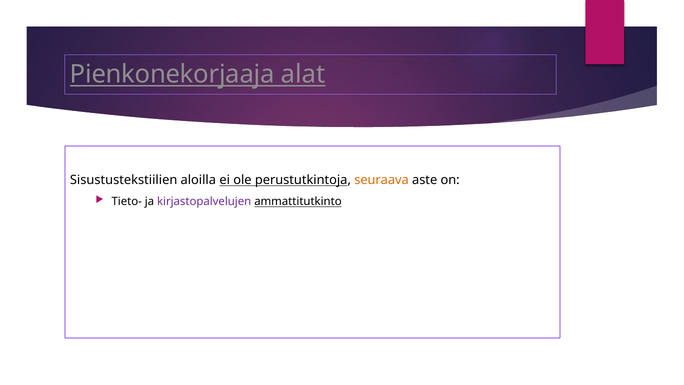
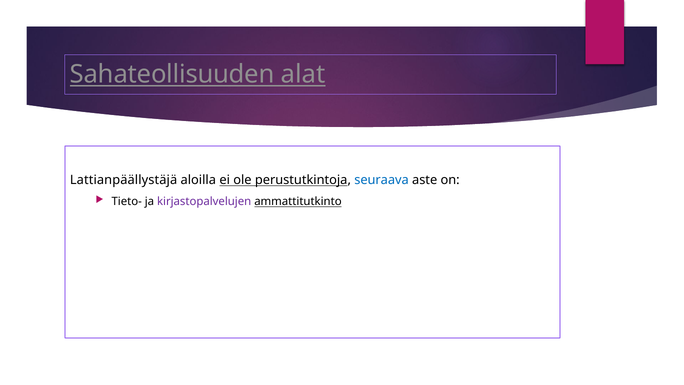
Pienkonekorjaaja: Pienkonekorjaaja -> Sahateollisuuden (172, 74)
Sisustustekstiilien: Sisustustekstiilien -> Lattianpäällystäjä (124, 180)
seuraava colour: orange -> blue (381, 180)
